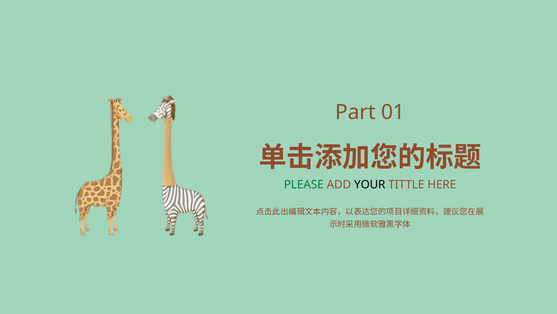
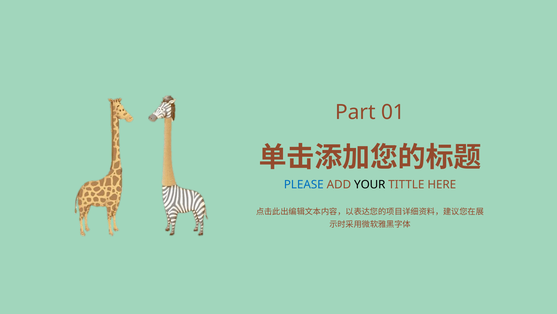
PLEASE colour: green -> blue (304, 184)
